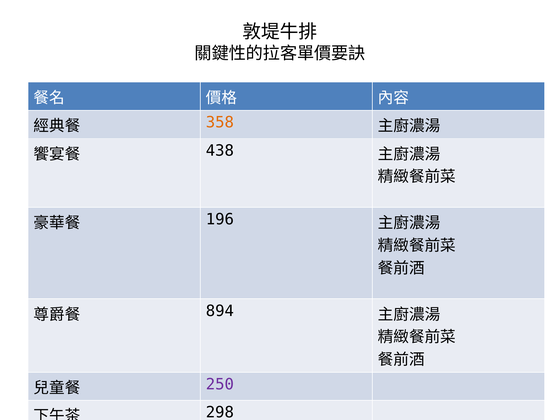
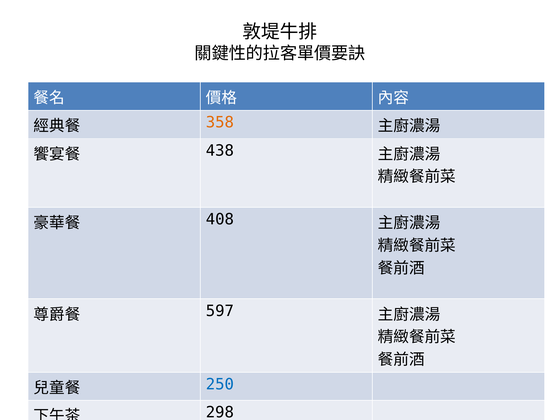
196: 196 -> 408 (220, 220)
894: 894 -> 597 (220, 311)
250 colour: purple -> blue (220, 384)
